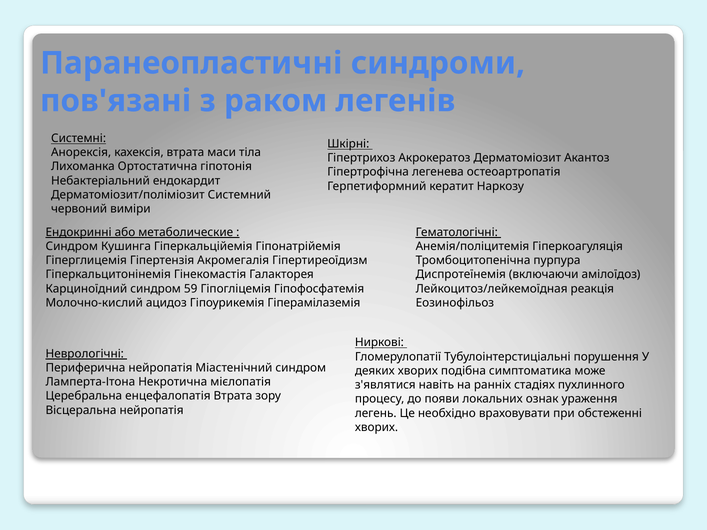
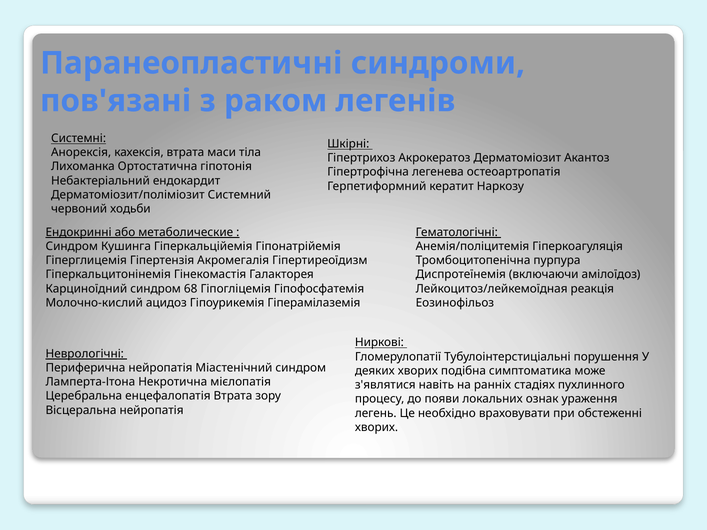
виміри: виміри -> ходьби (130, 209)
59: 59 -> 68 (191, 289)
